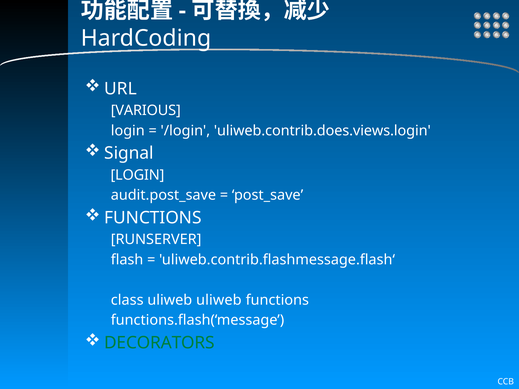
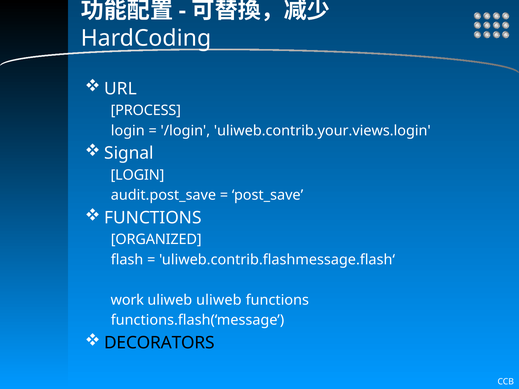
VARIOUS: VARIOUS -> PROCESS (146, 111)
uliweb.contrib.does.views.login: uliweb.contrib.does.views.login -> uliweb.contrib.your.views.login (322, 131)
RUNSERVER: RUNSERVER -> ORGANIZED (156, 240)
class: class -> work (127, 300)
DECORATORS colour: green -> black (159, 343)
